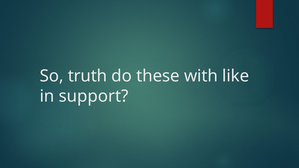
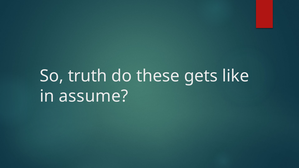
with: with -> gets (201, 76)
support: support -> assume (93, 96)
